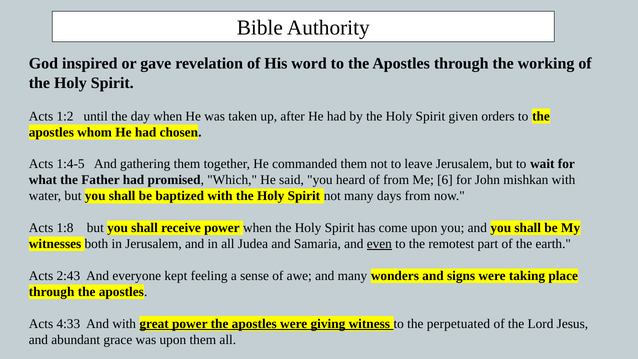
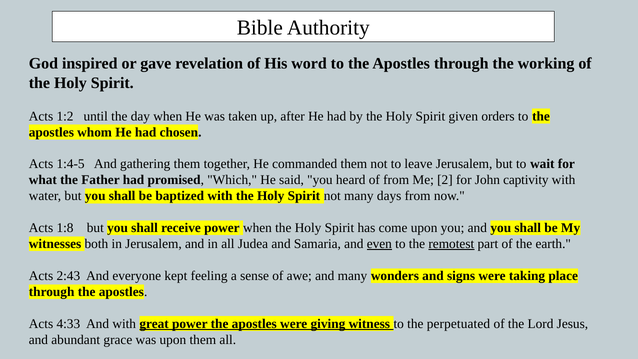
6: 6 -> 2 (445, 180)
mishkan: mishkan -> captivity (526, 180)
remotest underline: none -> present (451, 244)
